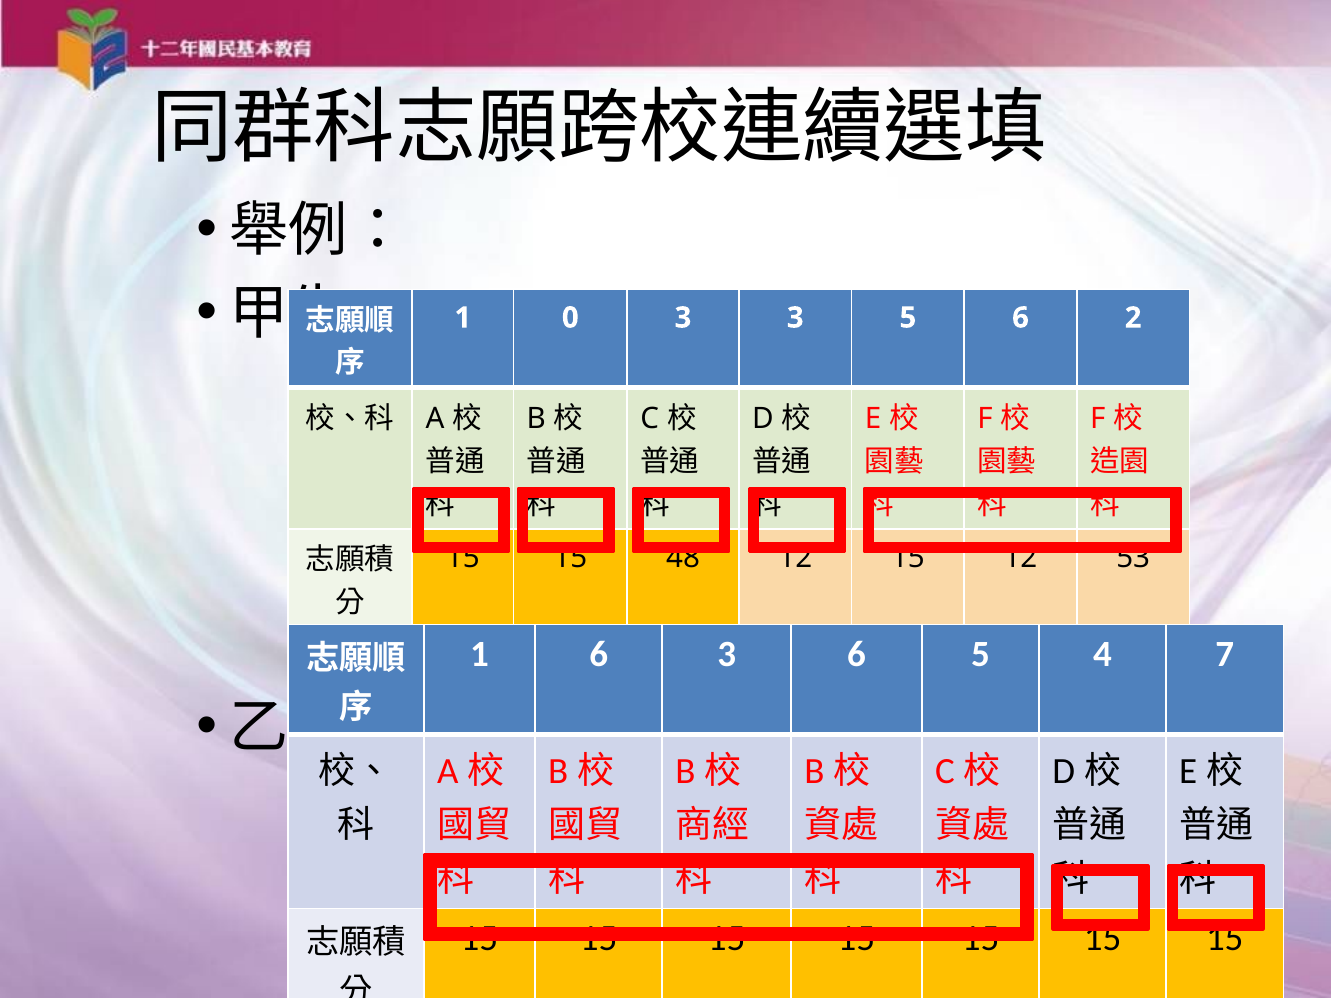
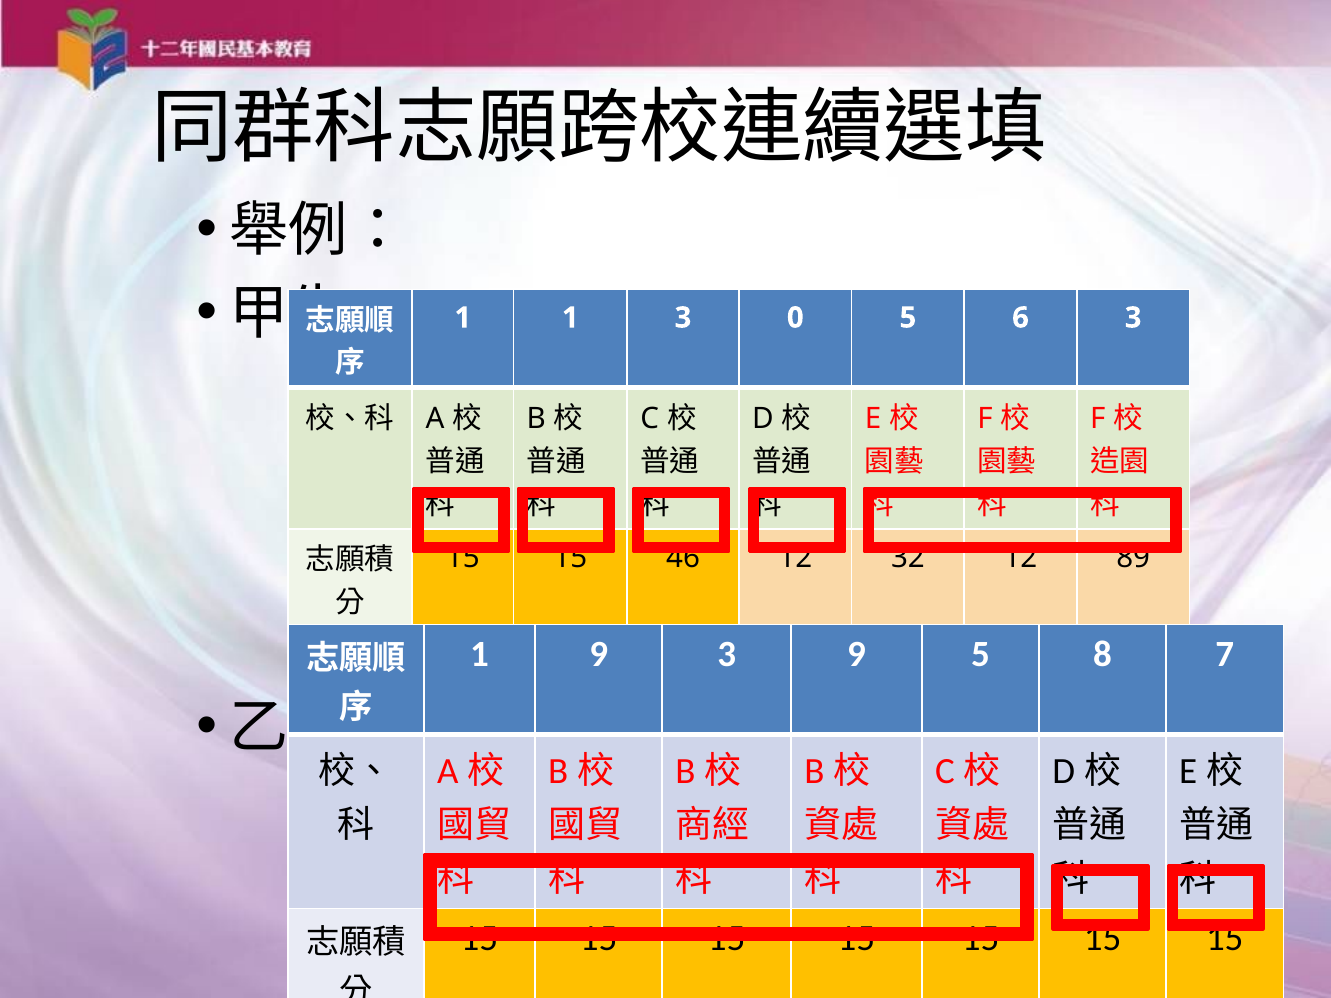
1 0: 0 -> 1 (570, 318)
3 3: 3 -> 0 (795, 318)
6 2: 2 -> 3 (1133, 318)
48: 48 -> 46 (683, 558)
12 15: 15 -> 32 (908, 558)
53: 53 -> 89 (1133, 558)
1 6: 6 -> 9 (599, 655)
3 6: 6 -> 9 (857, 655)
4: 4 -> 8 (1103, 655)
